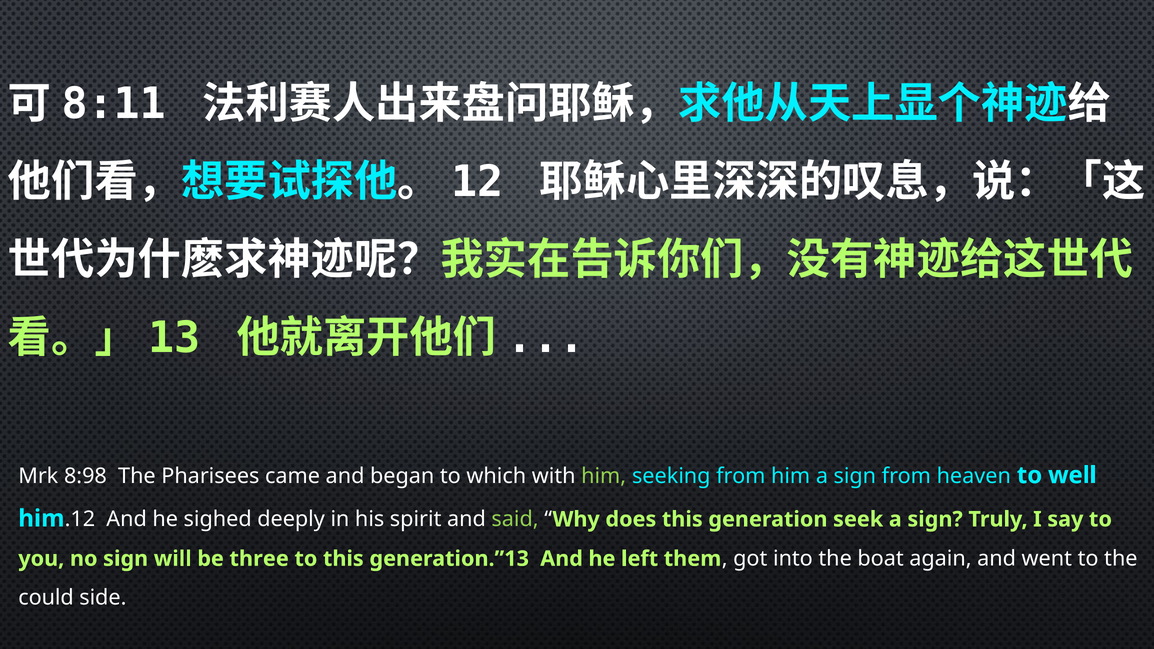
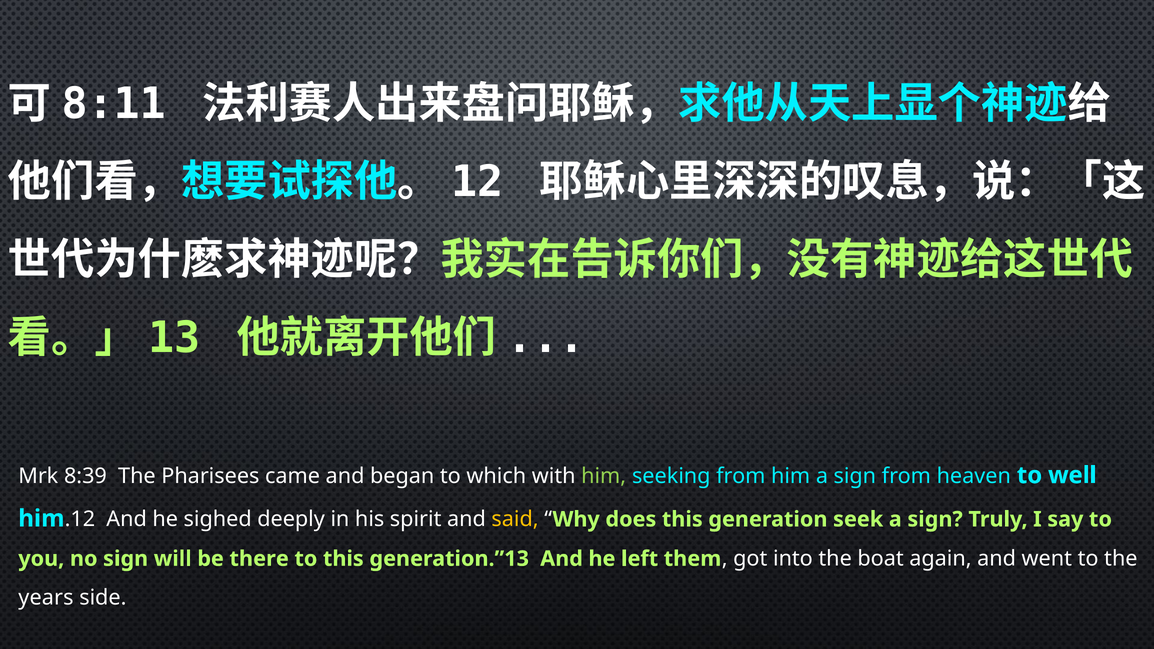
8:98: 8:98 -> 8:39 (85, 476)
said colour: light green -> yellow (515, 519)
three: three -> there (259, 559)
could: could -> years (46, 598)
